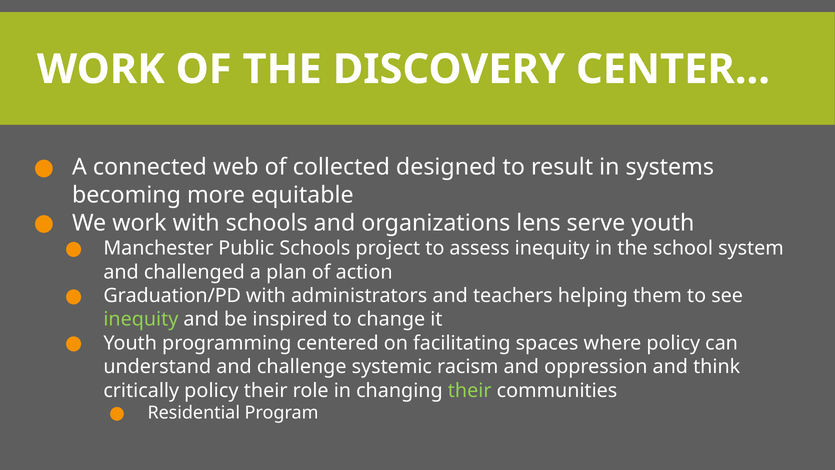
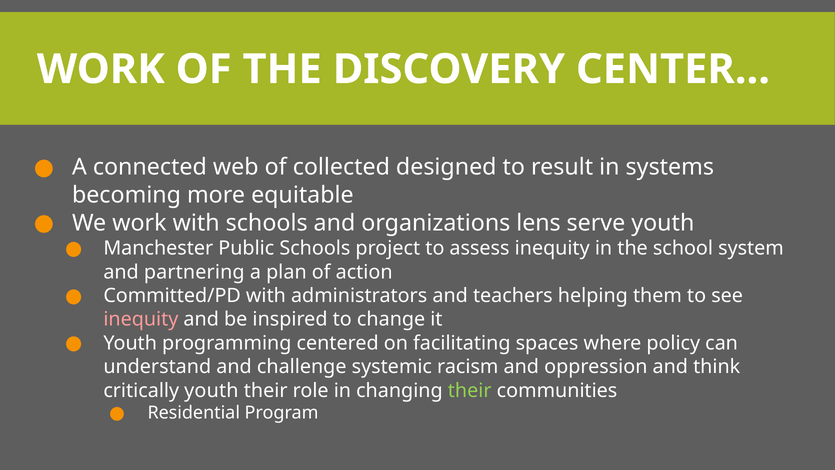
challenged: challenged -> partnering (194, 272)
Graduation/PD: Graduation/PD -> Committed/PD (172, 296)
inequity colour: light green -> pink (141, 319)
critically policy: policy -> youth (211, 390)
